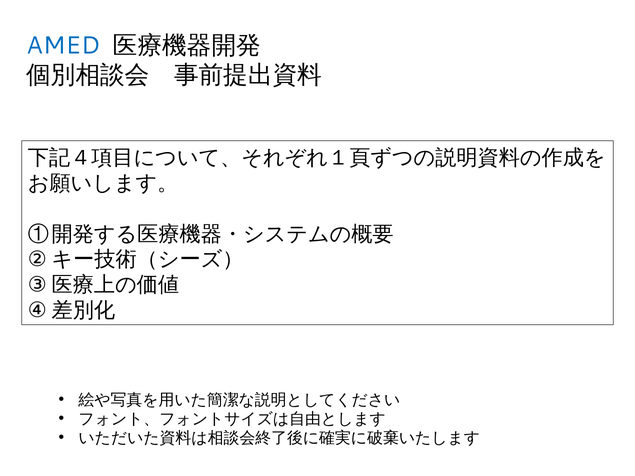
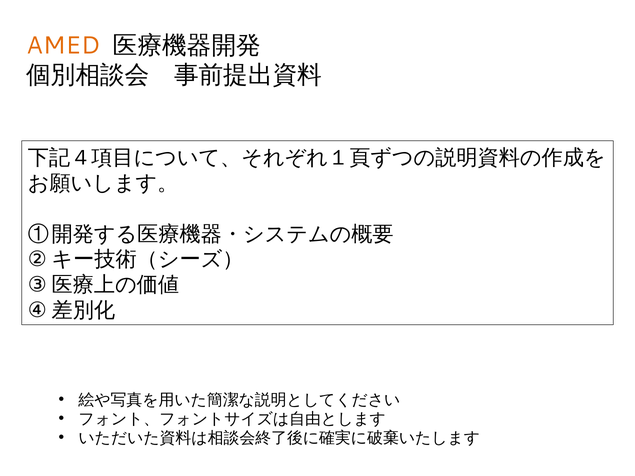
AMED colour: blue -> orange (63, 46)
